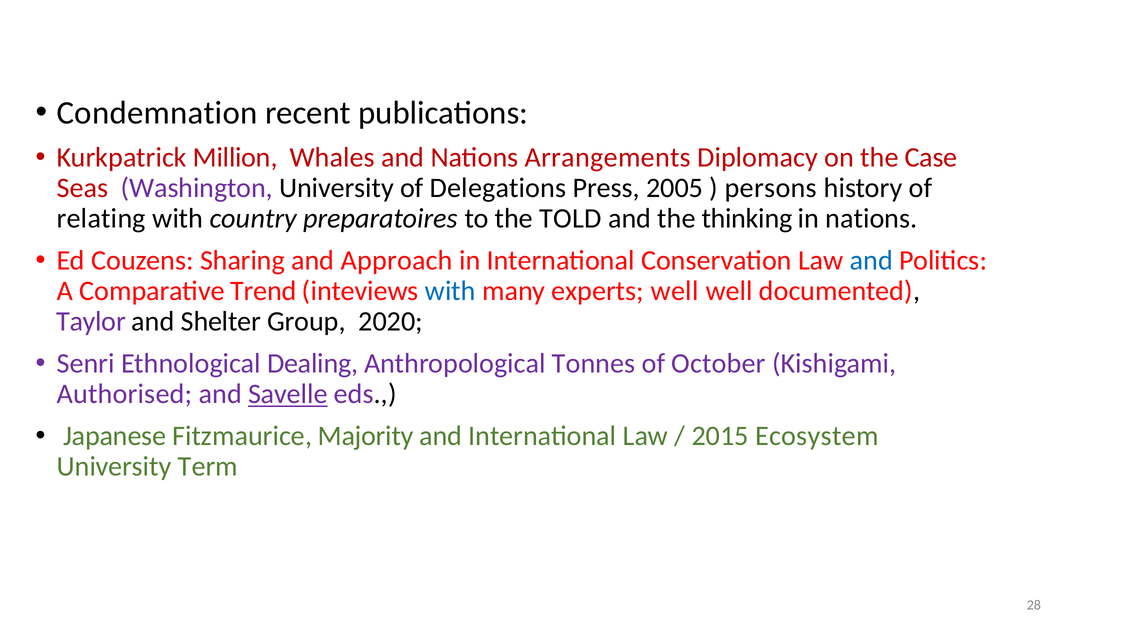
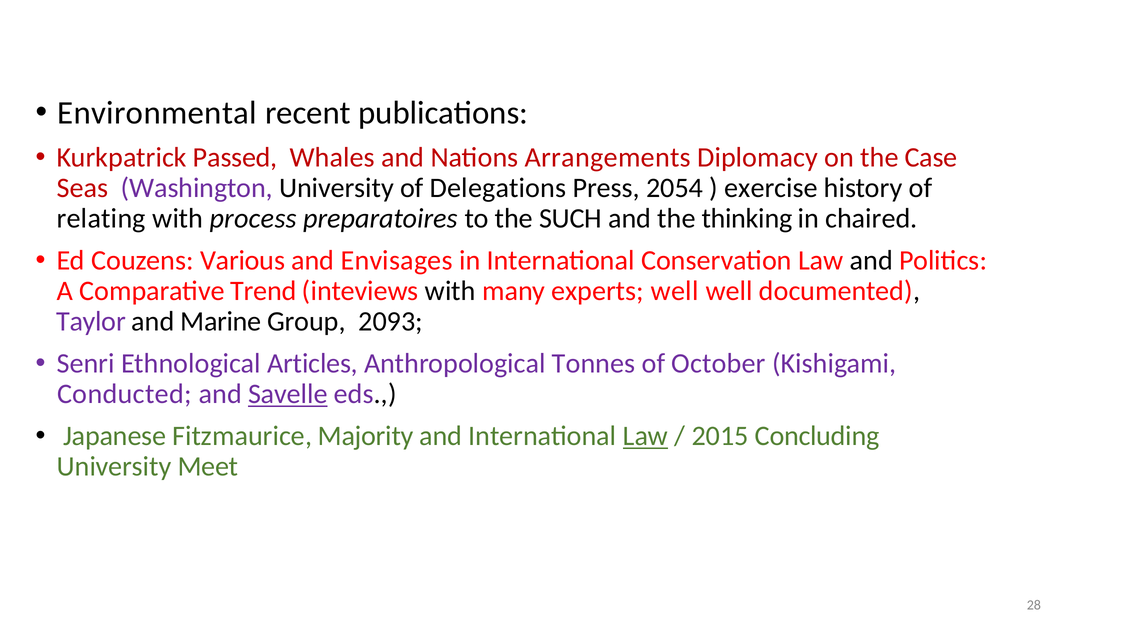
Condemnation: Condemnation -> Environmental (157, 113)
Million: Million -> Passed (235, 158)
2005: 2005 -> 2054 (675, 188)
persons: persons -> exercise (771, 188)
country: country -> process (253, 218)
TOLD: TOLD -> SUCH (571, 218)
in nations: nations -> chaired (871, 218)
Sharing: Sharing -> Various (243, 261)
Approach: Approach -> Envisages (397, 261)
and colour: blue -> black (871, 261)
with colour: blue -> black (450, 291)
Shelter: Shelter -> Marine (221, 321)
2020: 2020 -> 2093 (391, 321)
Dealing: Dealing -> Articles (313, 364)
Authorised: Authorised -> Conducted (124, 394)
Law underline: none -> present (645, 436)
Ecosystem: Ecosystem -> Concluding (817, 436)
Term: Term -> Meet (208, 467)
